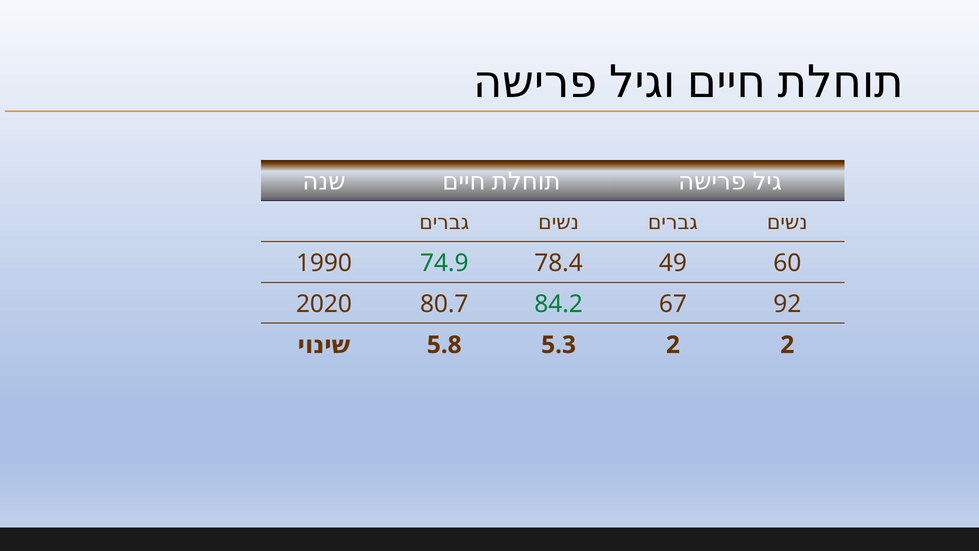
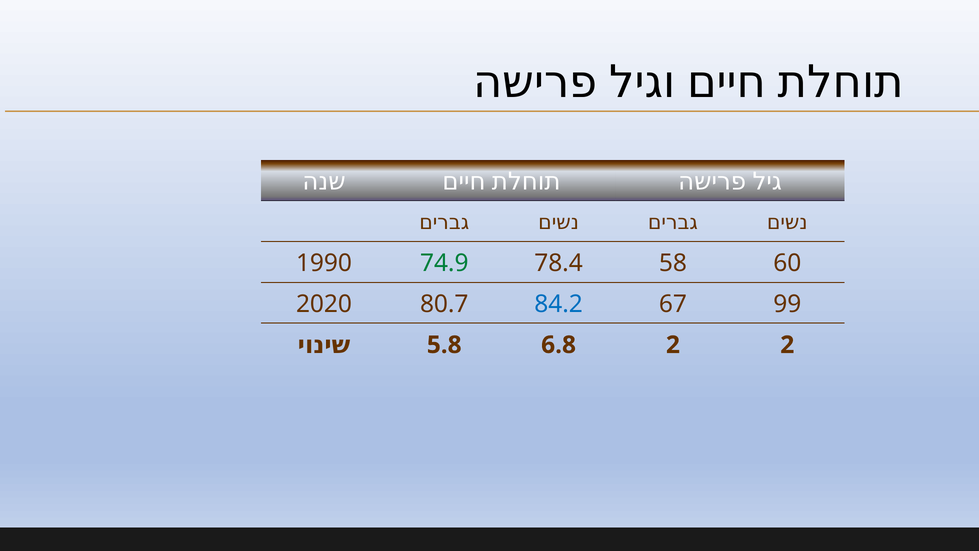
49: 49 -> 58 (673, 263)
84.2 colour: green -> blue (559, 304)
92: 92 -> 99 (787, 304)
5.3: 5.3 -> 6.8 (559, 345)
